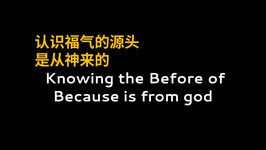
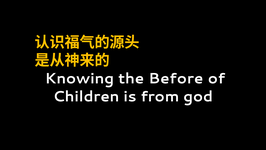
Because: Because -> Children (86, 96)
